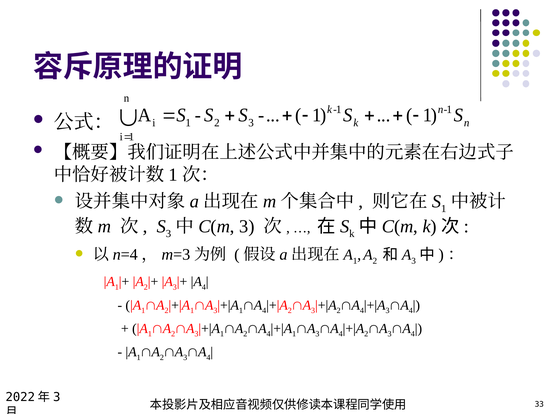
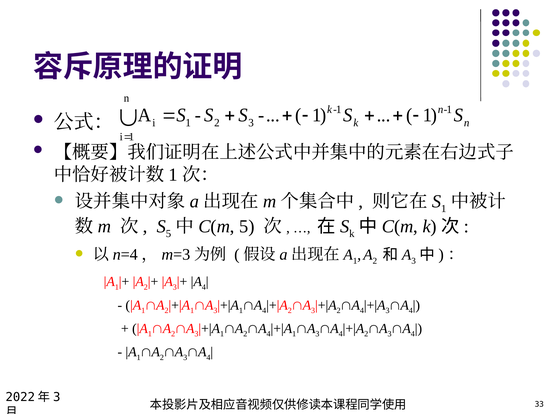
3: 3 -> 5 (168, 234)
3: 3 -> 5 (247, 226)
